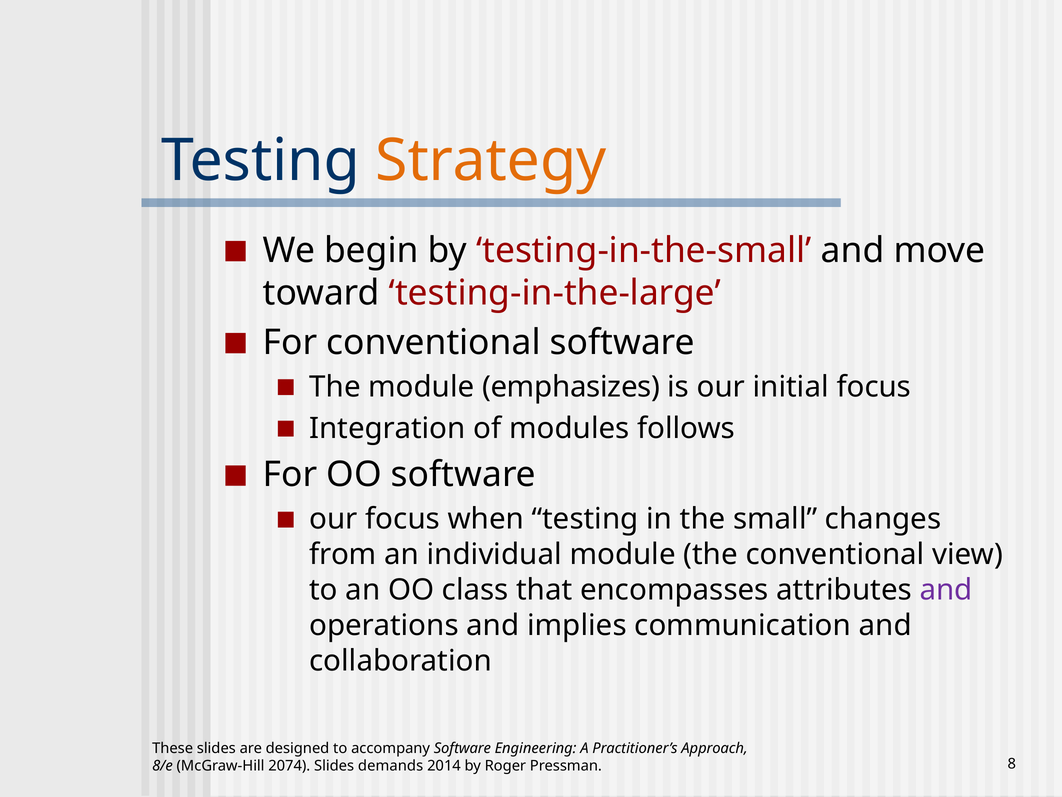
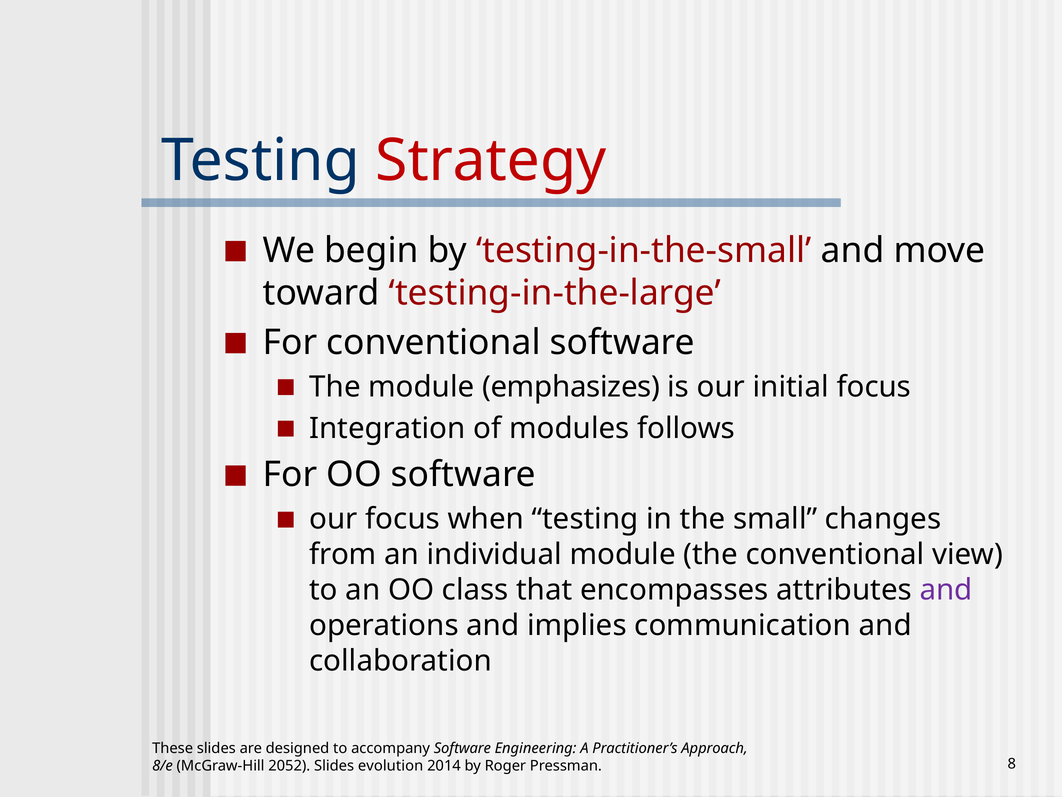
Strategy colour: orange -> red (491, 161)
2074: 2074 -> 2052 (289, 766)
demands: demands -> evolution (391, 766)
